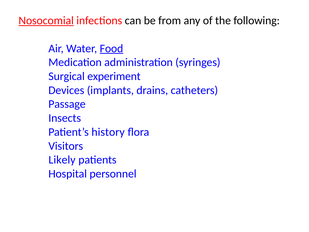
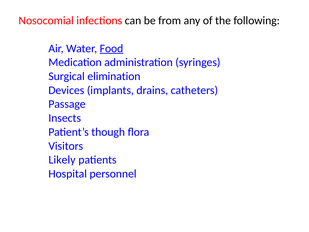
Nosocomial underline: present -> none (46, 21)
experiment: experiment -> elimination (114, 76)
history: history -> though (108, 132)
